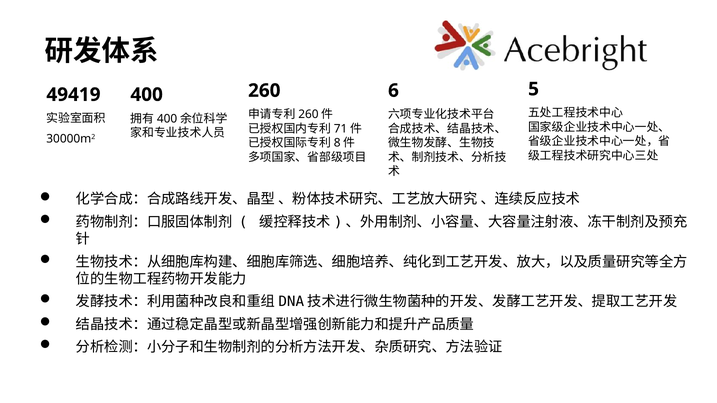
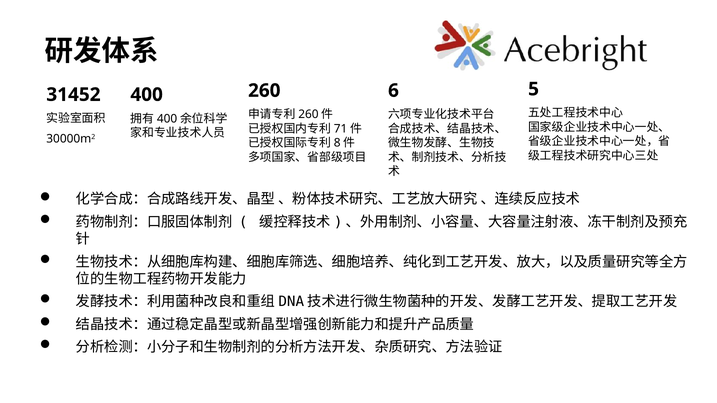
49419: 49419 -> 31452 (73, 95)
